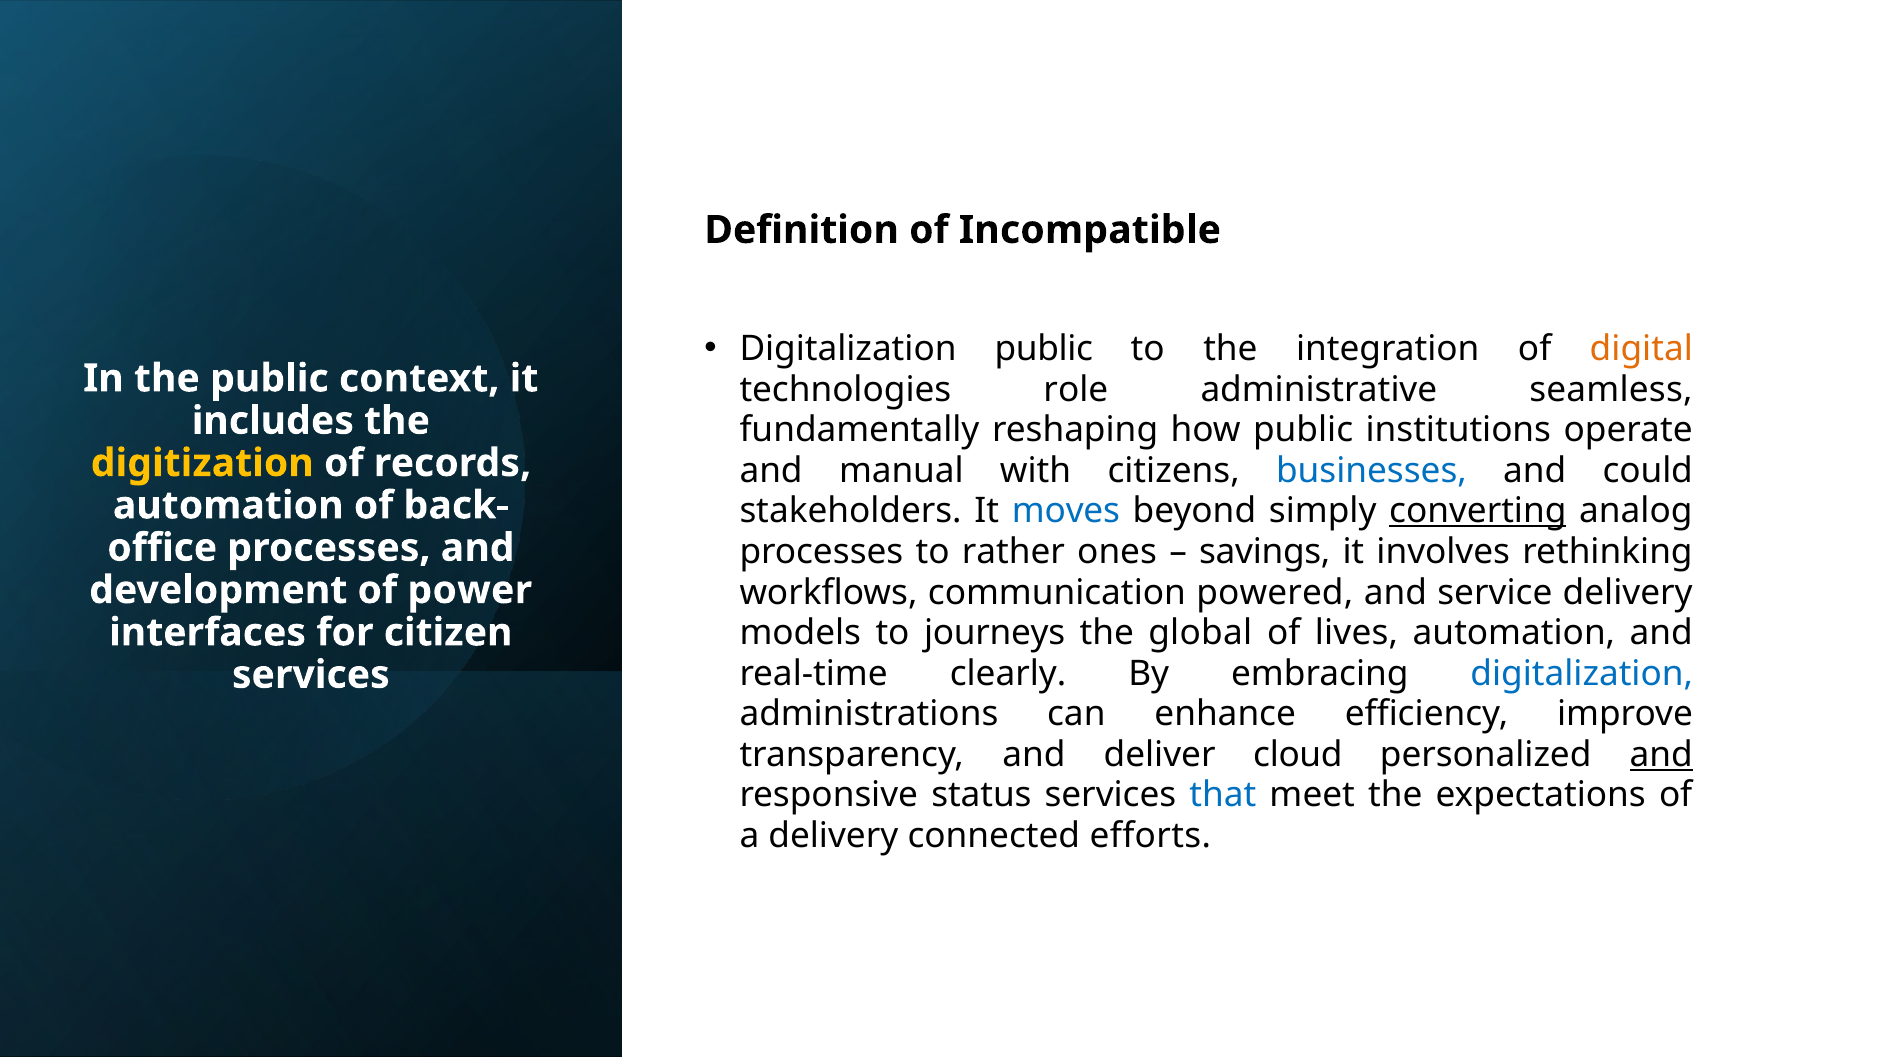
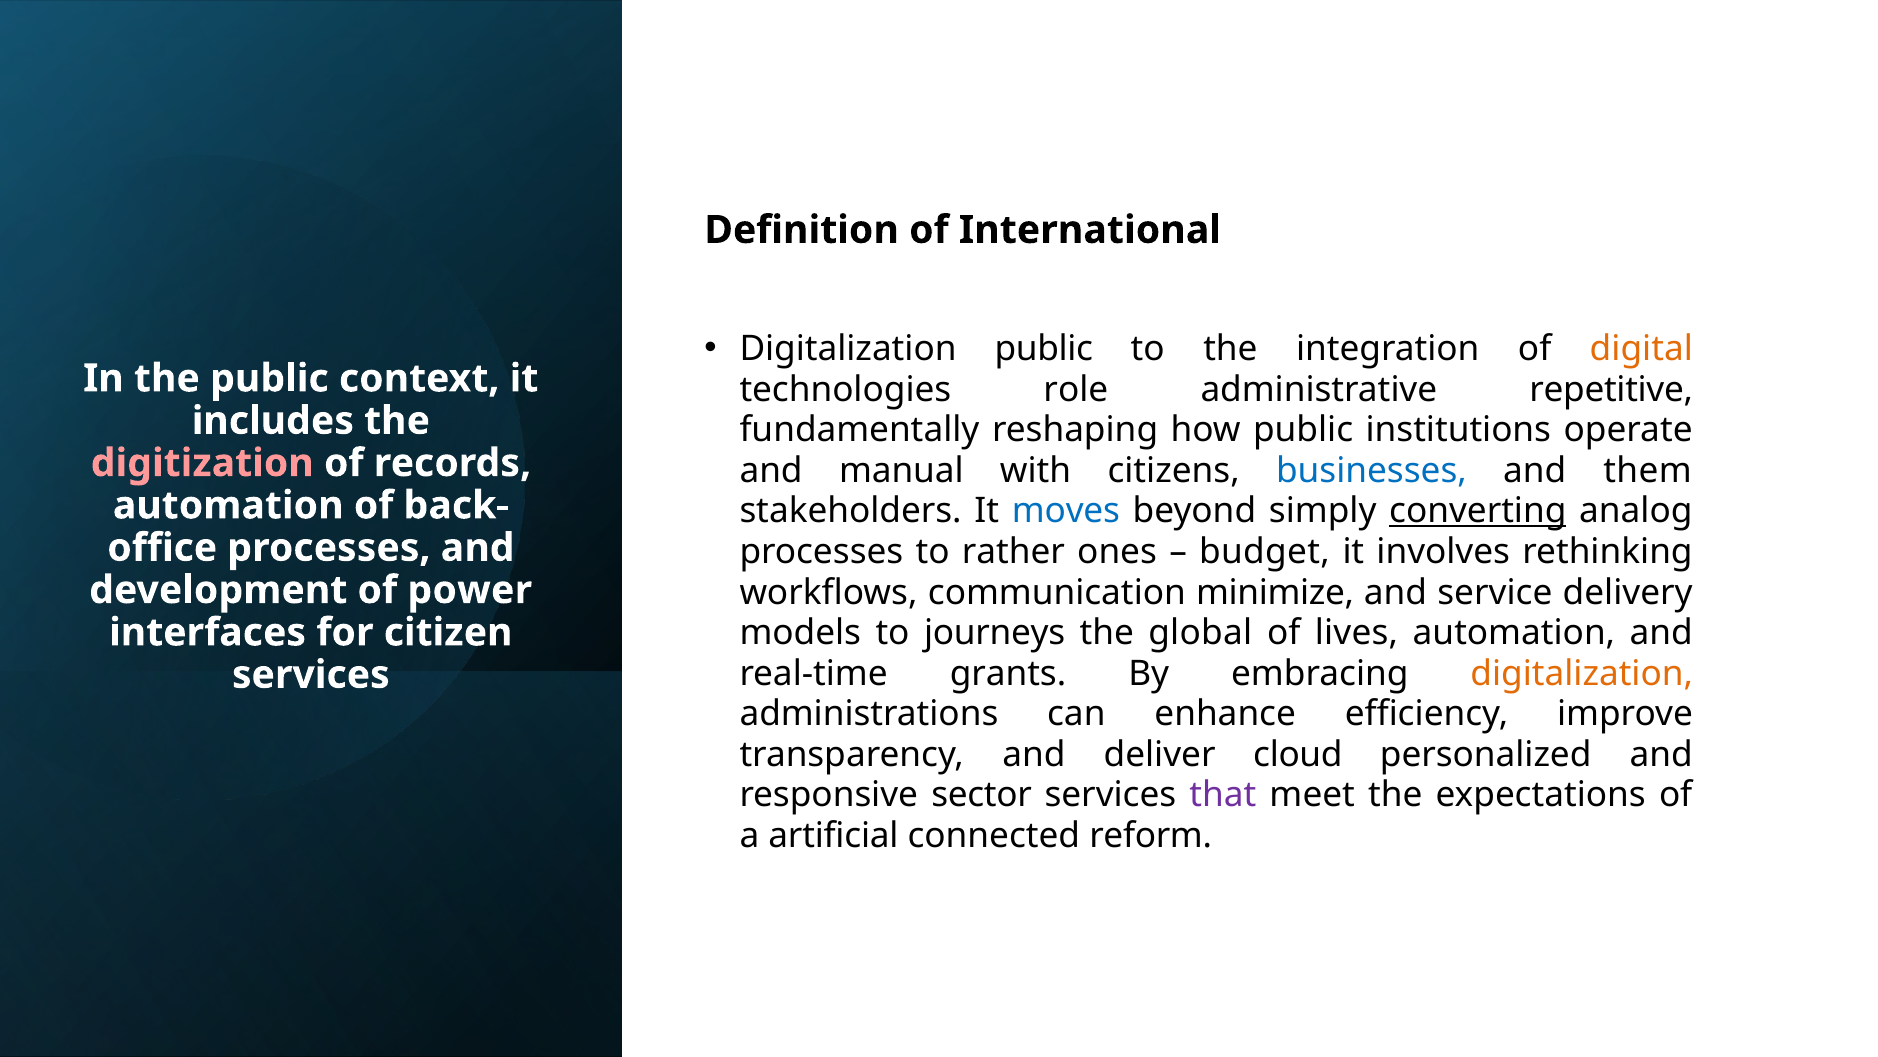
Incompatible: Incompatible -> International (1090, 230)
seamless: seamless -> repetitive (1611, 389)
digitization colour: yellow -> pink (202, 463)
could: could -> them (1648, 470)
savings: savings -> budget (1264, 551)
powered: powered -> minimize (1275, 592)
clearly: clearly -> grants (1008, 673)
digitalization colour: blue -> orange (1582, 673)
and underline: present -> none (1661, 754)
status: status -> sector (982, 795)
that colour: blue -> purple (1223, 795)
a delivery: delivery -> artificial (833, 835)
efforts: efforts -> reform (1151, 835)
